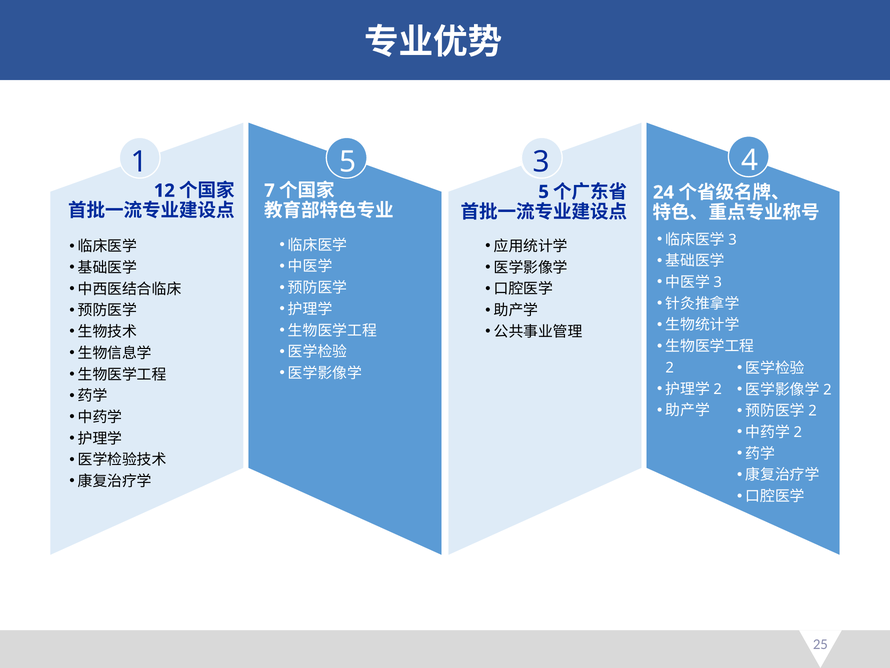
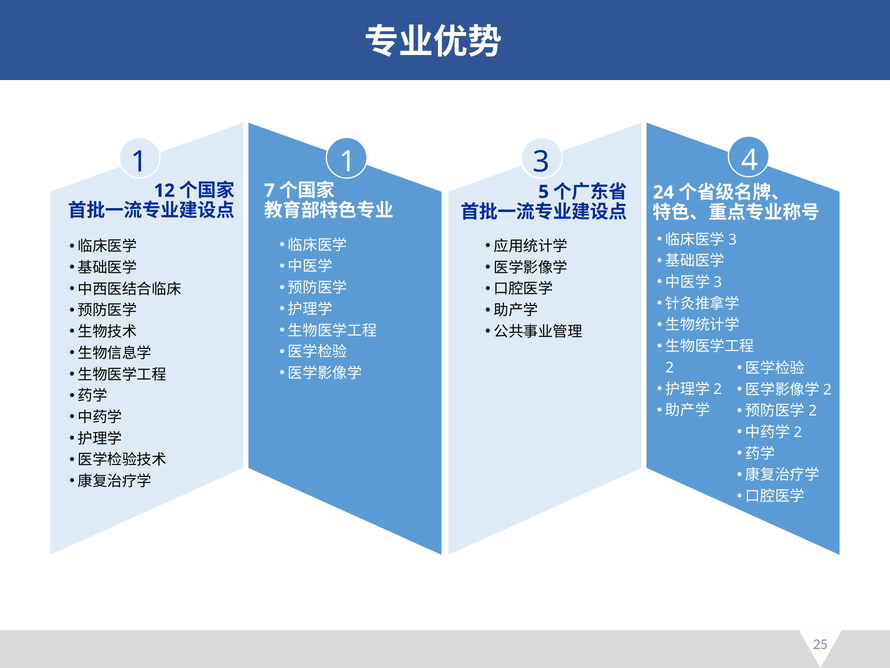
1 5: 5 -> 1 (348, 162)
